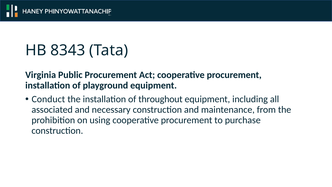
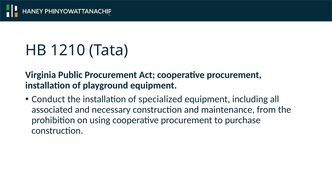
8343: 8343 -> 1210 (68, 50)
throughout: throughout -> specialized (160, 99)
